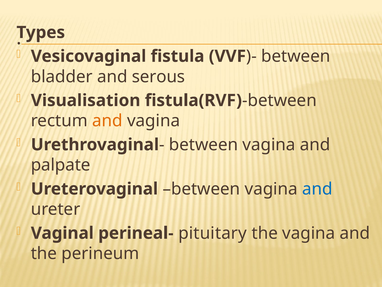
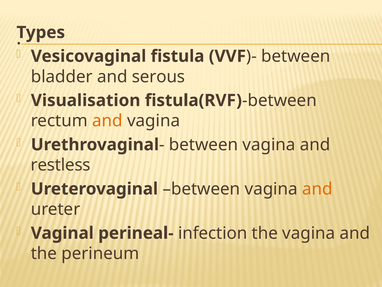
palpate: palpate -> restless (61, 165)
and colour: blue -> orange (317, 189)
pituitary: pituitary -> infection (213, 233)
